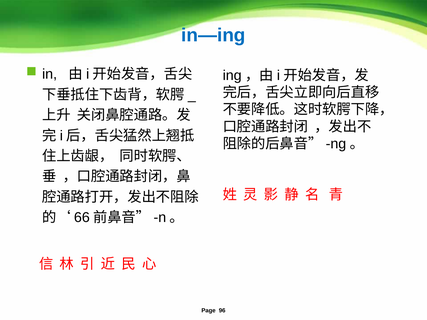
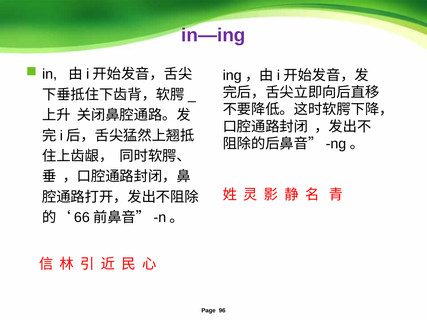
in—ing colour: blue -> purple (213, 35)
